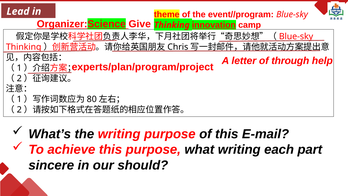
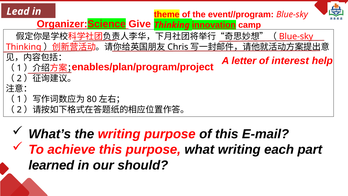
through: through -> interest (290, 61)
experts/plan/program/project: experts/plan/program/project -> enables/plan/program/project (143, 67)
sincere: sincere -> learned (51, 165)
